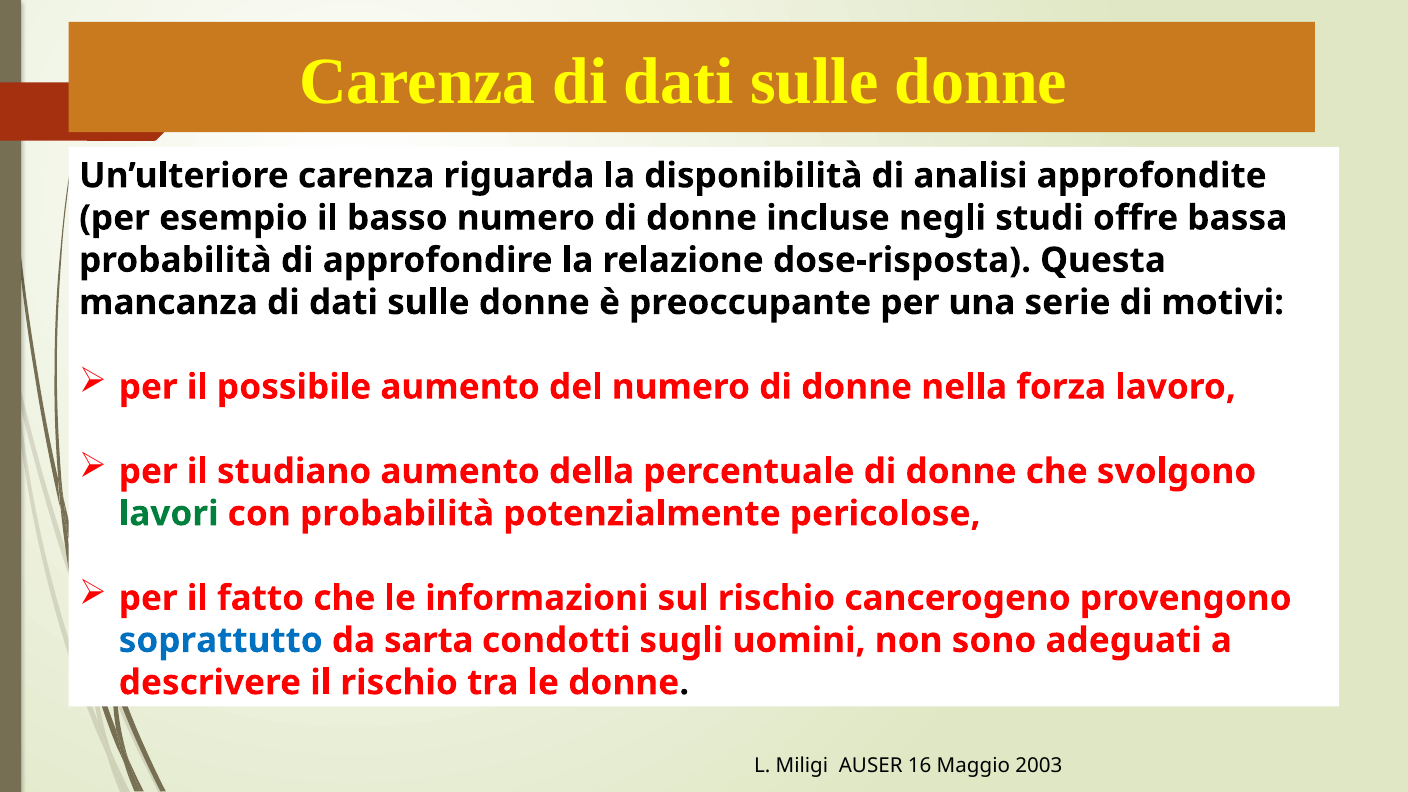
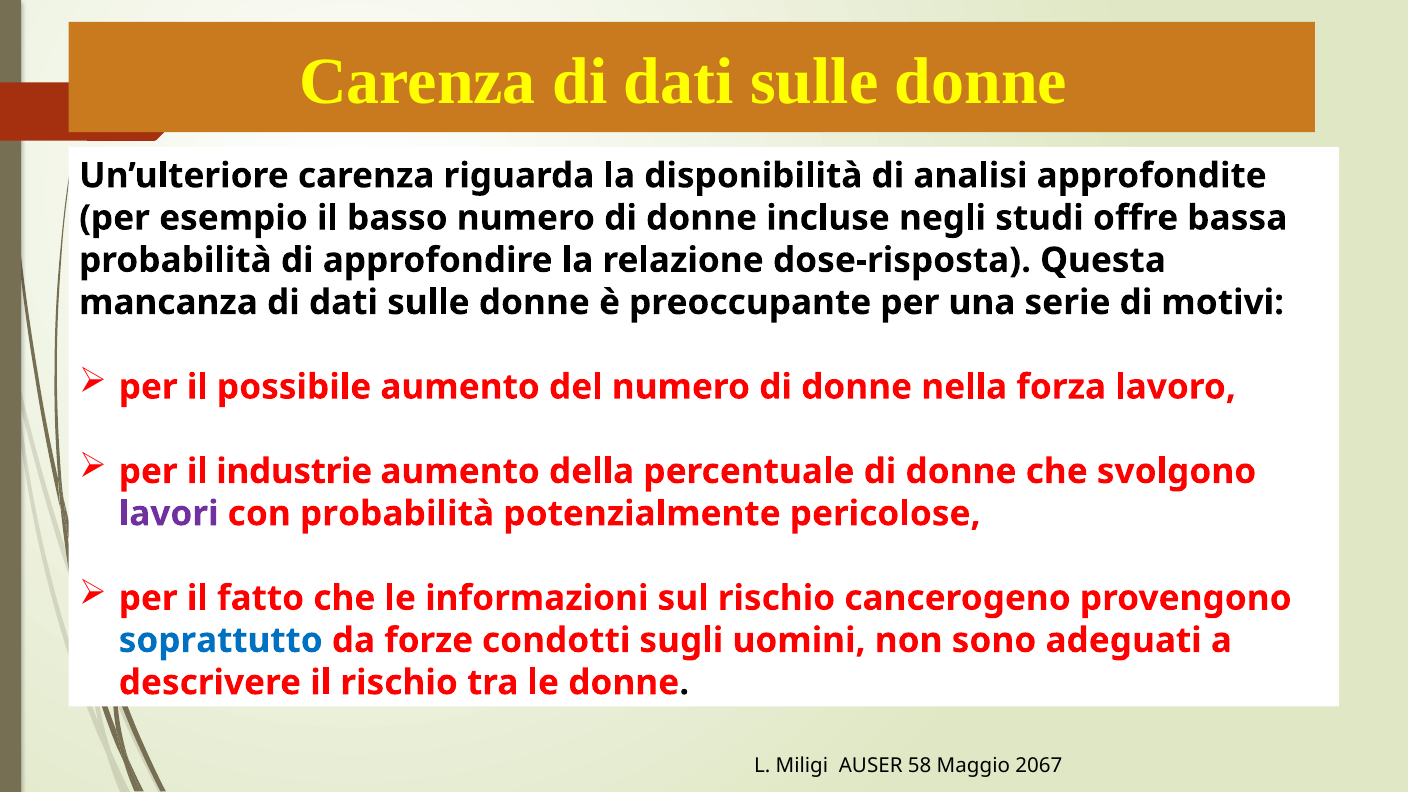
studiano: studiano -> industrie (294, 471)
lavori colour: green -> purple (169, 514)
sarta: sarta -> forze (429, 640)
16: 16 -> 58 (920, 766)
2003: 2003 -> 2067 (1039, 766)
